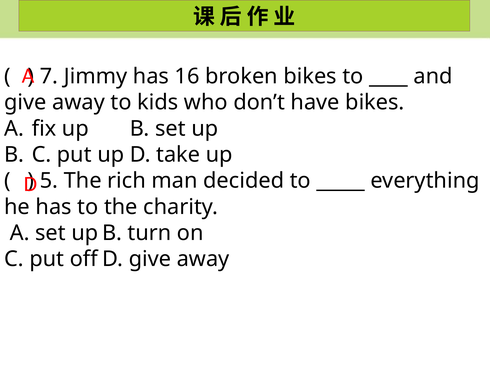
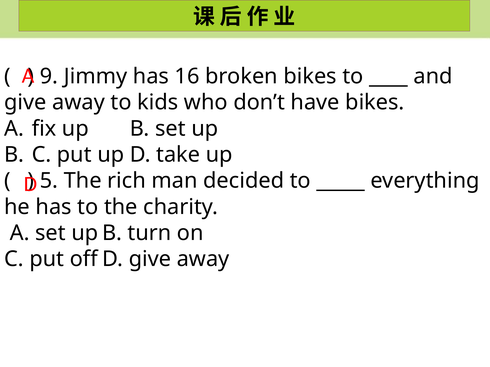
7: 7 -> 9 (49, 76)
